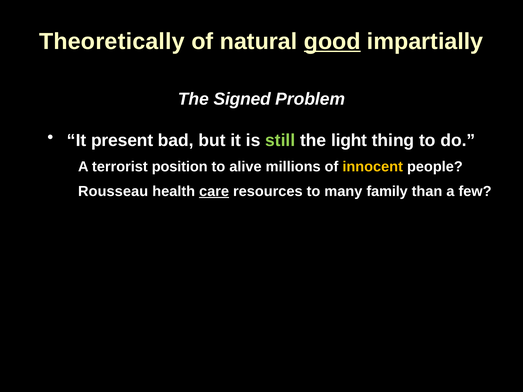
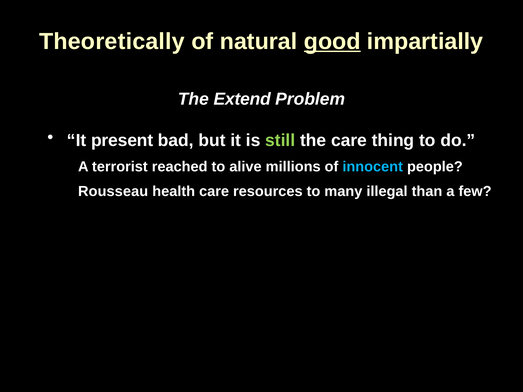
Signed: Signed -> Extend (242, 99)
the light: light -> care (349, 140)
position: position -> reached (180, 167)
innocent colour: yellow -> light blue (373, 167)
care underline: present -> none (214, 191)
family: family -> illegal (387, 191)
